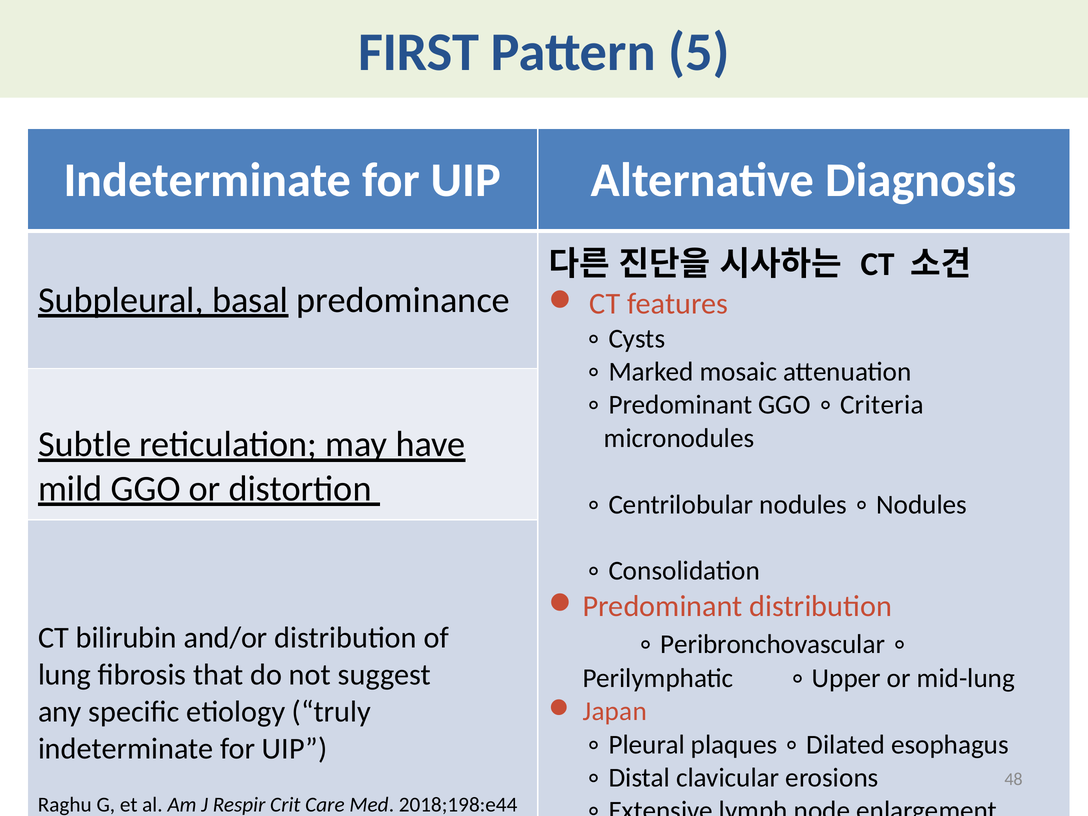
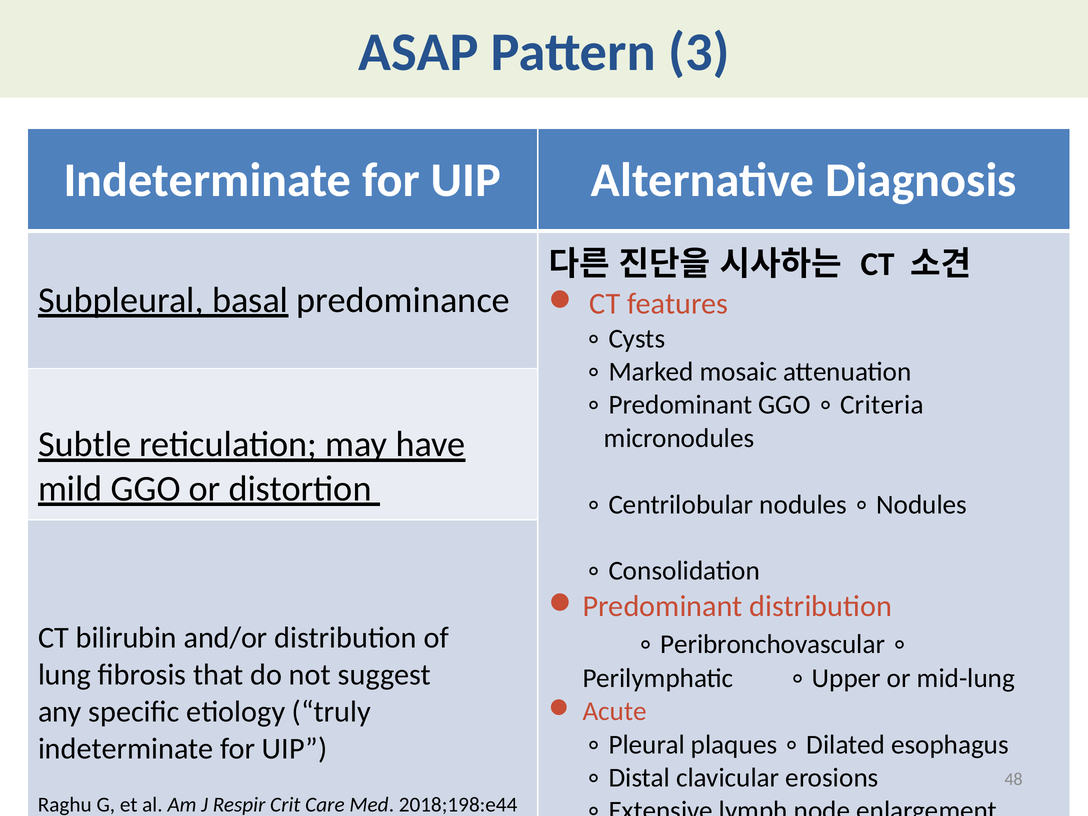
FIRST: FIRST -> ASAP (418, 52)
5: 5 -> 3 (699, 52)
Japan: Japan -> Acute (615, 711)
